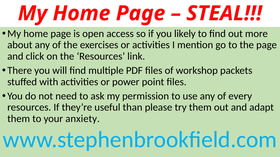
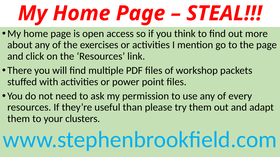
likely: likely -> think (185, 34)
anxiety: anxiety -> clusters (83, 119)
